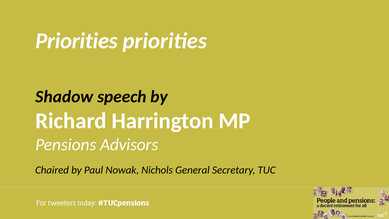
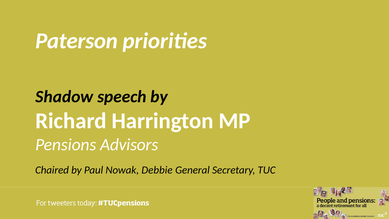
Priorities: Priorities -> Paterson (77, 41)
Nichols: Nichols -> Debbie (157, 170)
